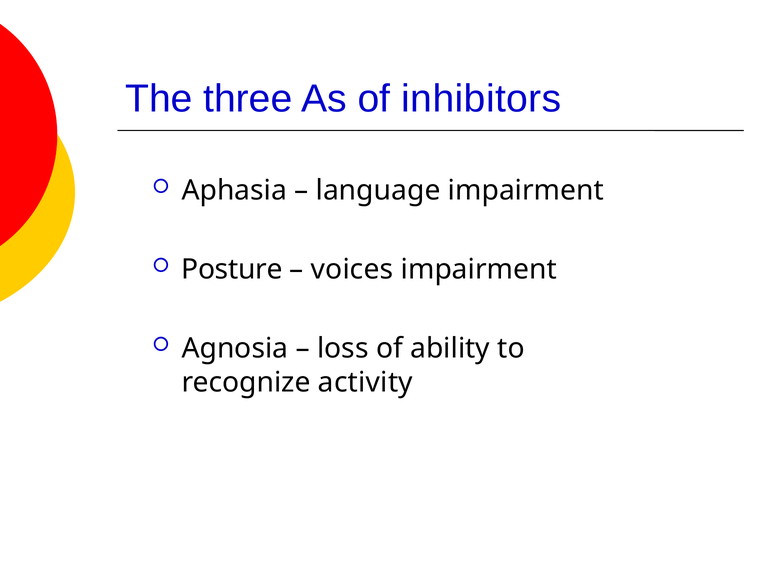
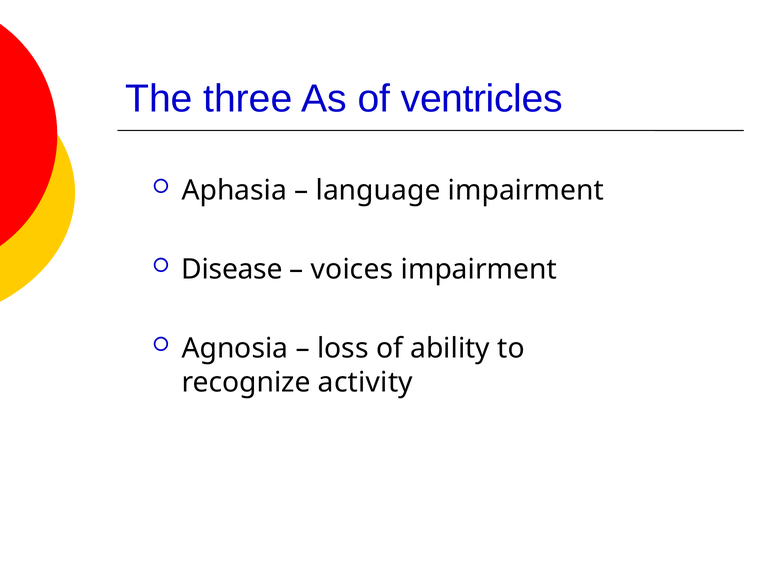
inhibitors: inhibitors -> ventricles (482, 99)
Posture: Posture -> Disease (232, 270)
